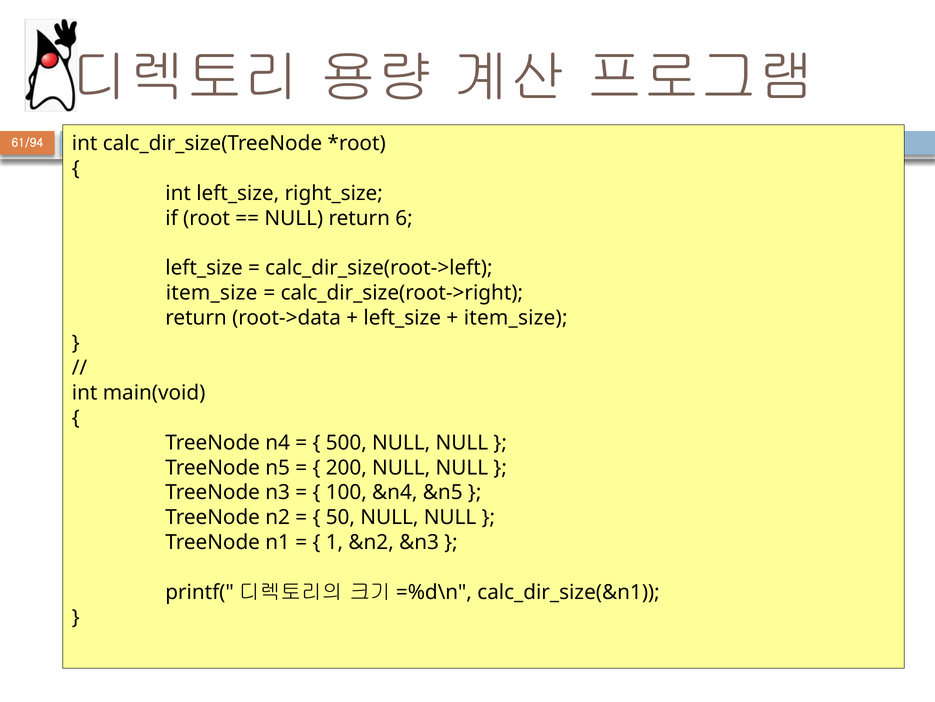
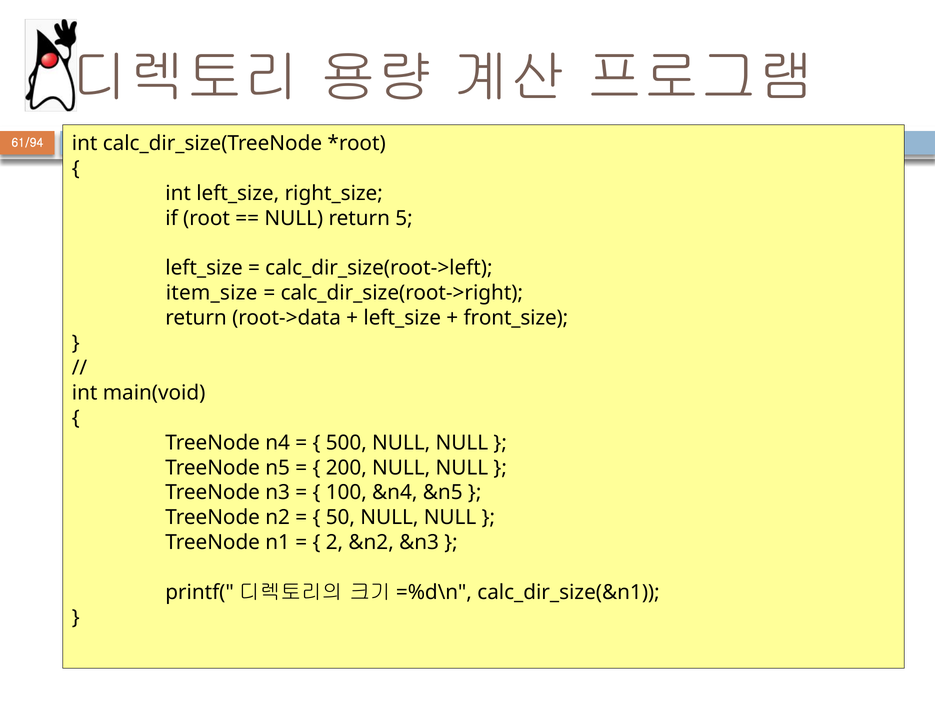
6: 6 -> 5 (404, 218)
item_size: item_size -> front_size (516, 318)
1: 1 -> 2 (334, 542)
